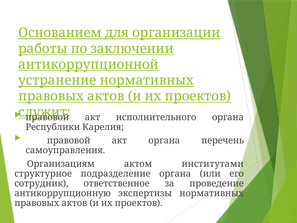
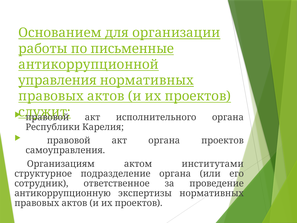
заключении: заключении -> письменные (132, 49)
устранение: устранение -> управления (57, 80)
органа перечень: перечень -> проектов (223, 140)
